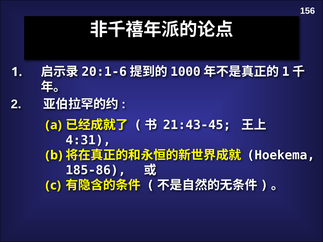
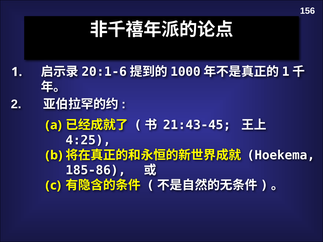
4:31: 4:31 -> 4:25 (88, 140)
